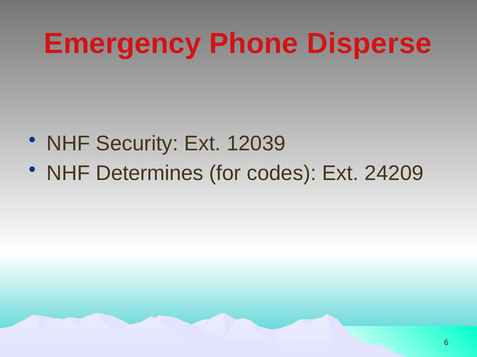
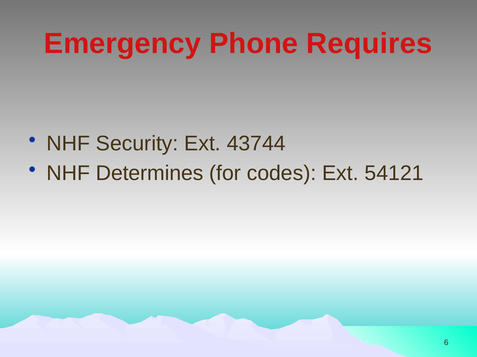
Disperse: Disperse -> Requires (369, 44)
12039: 12039 -> 43744 (256, 144)
24209: 24209 -> 54121 (394, 173)
